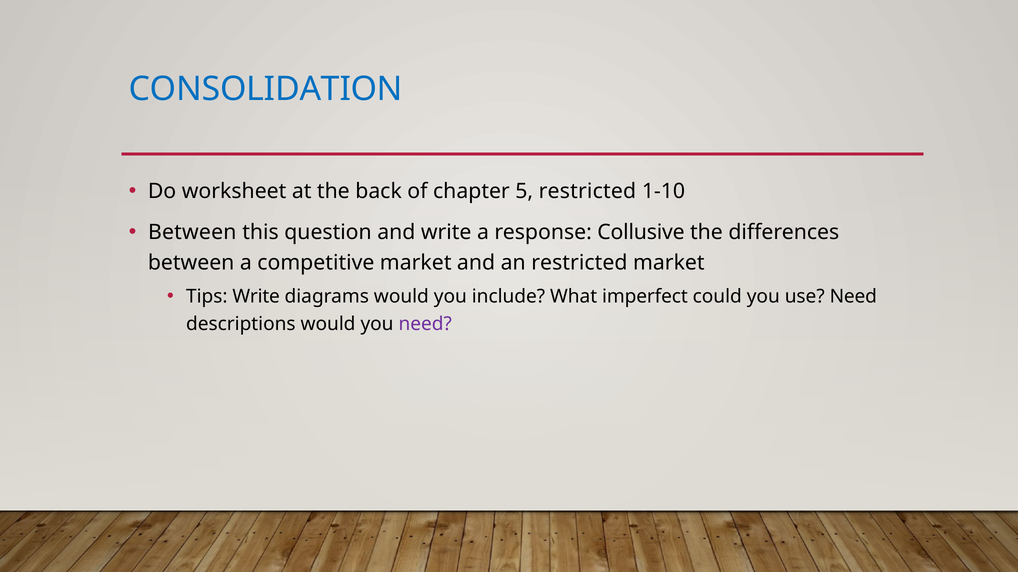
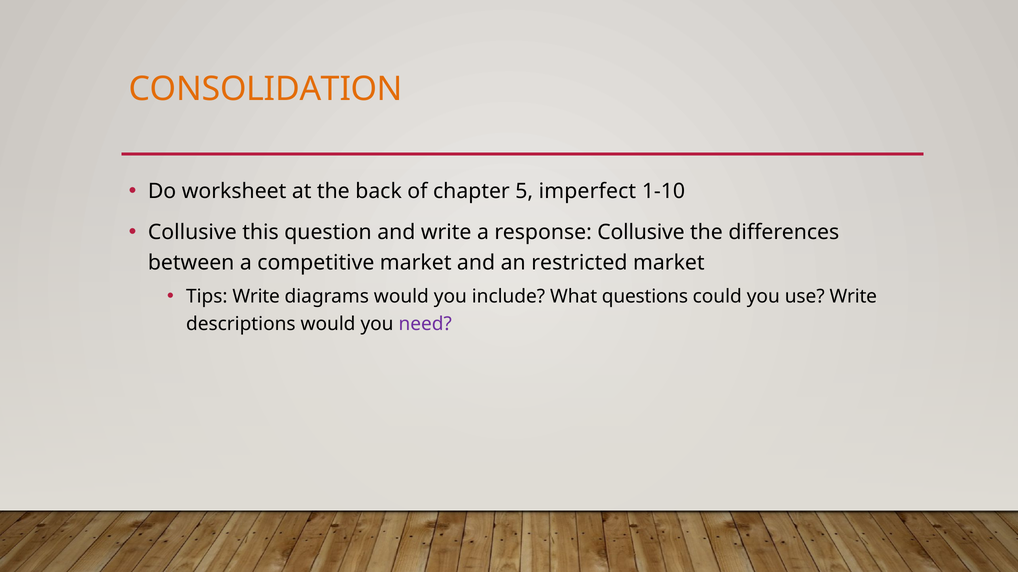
CONSOLIDATION colour: blue -> orange (266, 89)
5 restricted: restricted -> imperfect (587, 191)
Between: Between -> Collusive (192, 233)
imperfect: imperfect -> questions (645, 297)
use Need: Need -> Write (853, 297)
